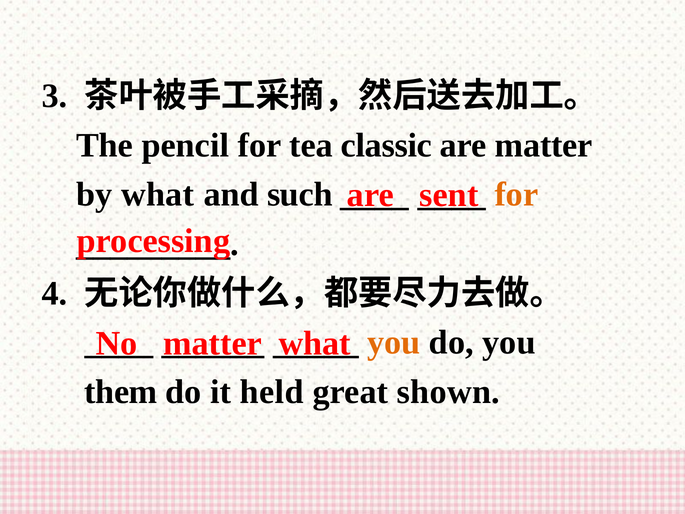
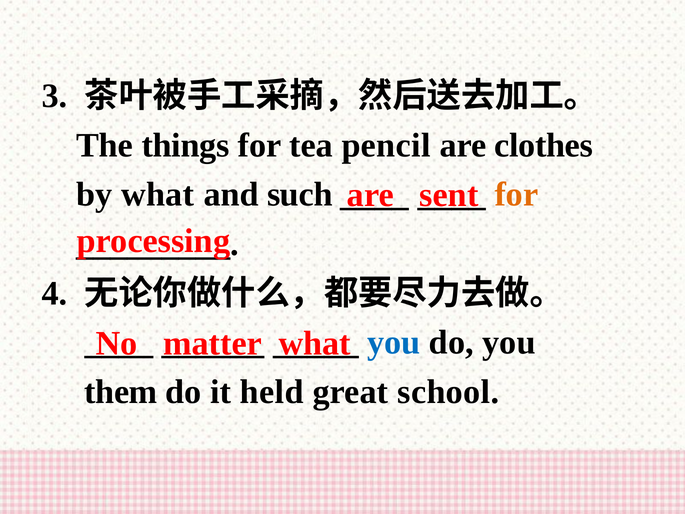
pencil: pencil -> things (186, 145)
classic: classic -> pencil (386, 145)
are matter: matter -> clothes (544, 145)
you colour: orange -> blue (394, 342)
shown: shown -> school (448, 392)
